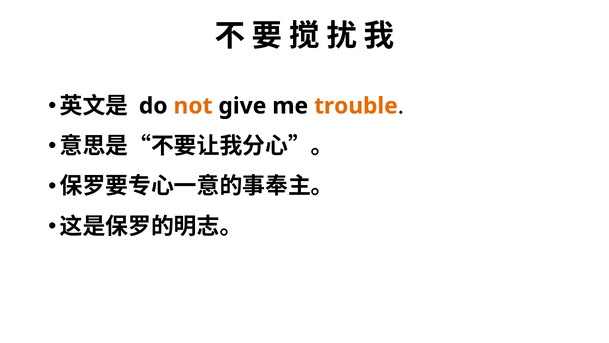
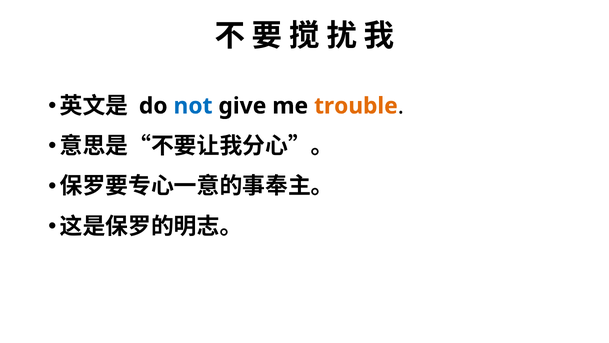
not colour: orange -> blue (193, 106)
